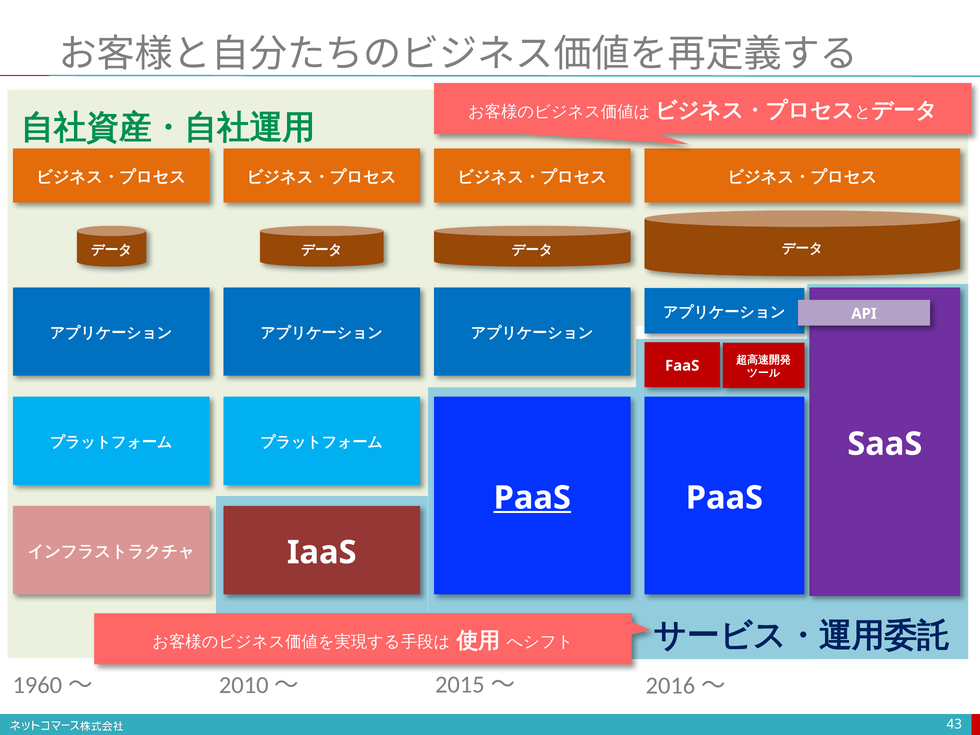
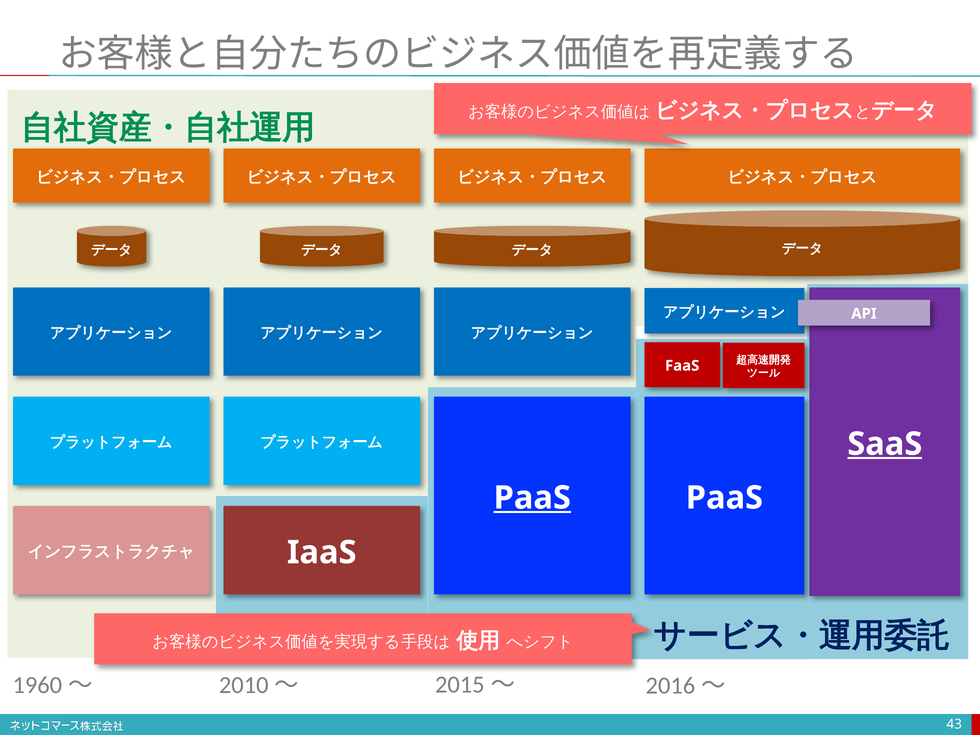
SaaS underline: none -> present (885, 444)
